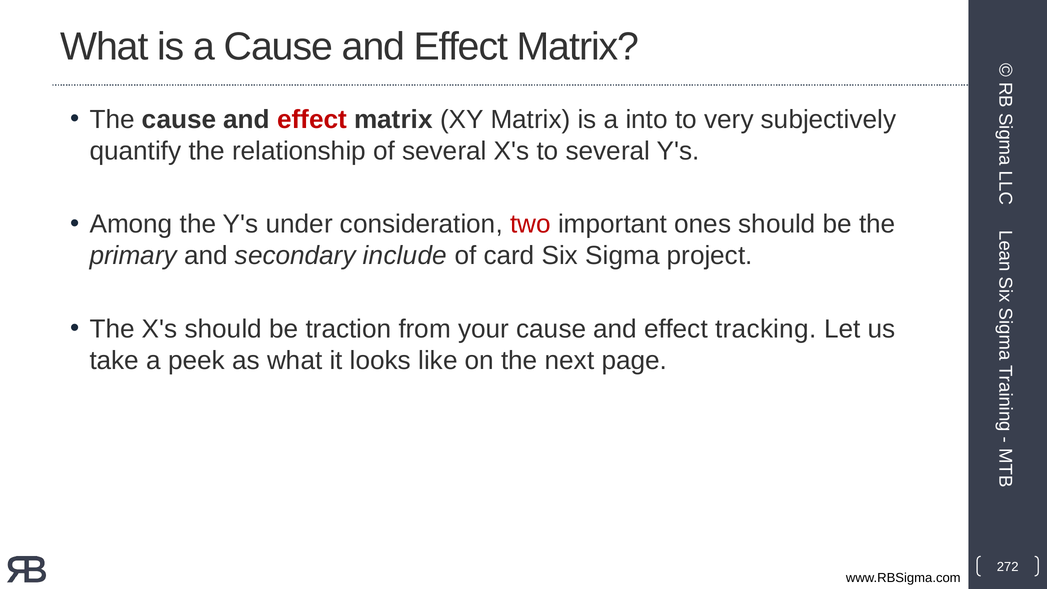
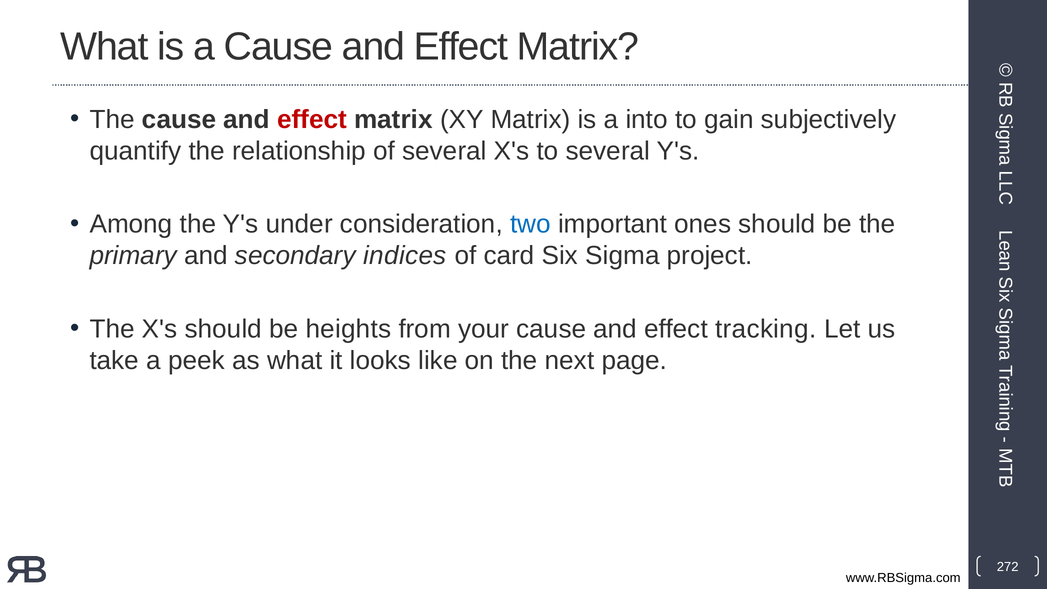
very: very -> gain (729, 120)
two colour: red -> blue (530, 224)
include: include -> indices (405, 256)
traction: traction -> heights (348, 329)
